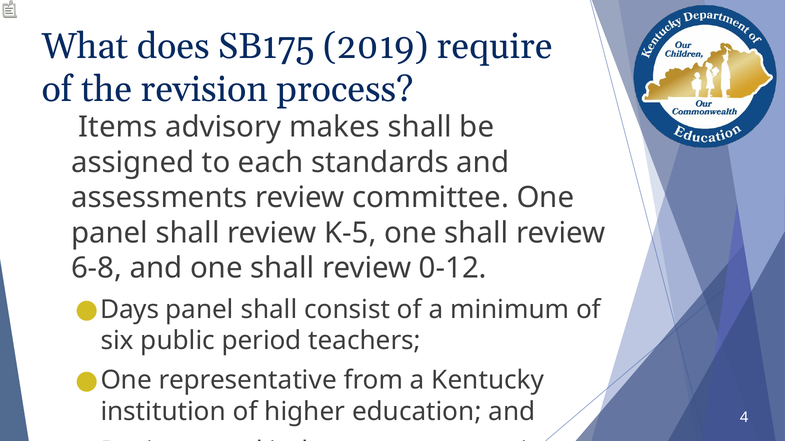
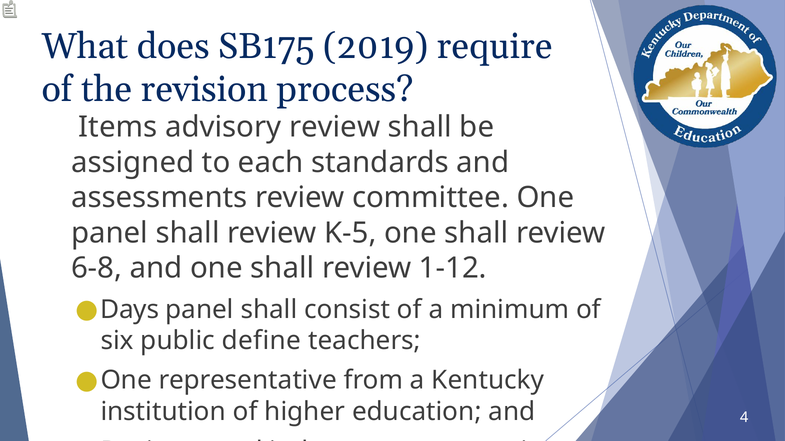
advisory makes: makes -> review (335, 127)
0-12: 0-12 -> 1-12 (453, 269)
period: period -> define (261, 341)
